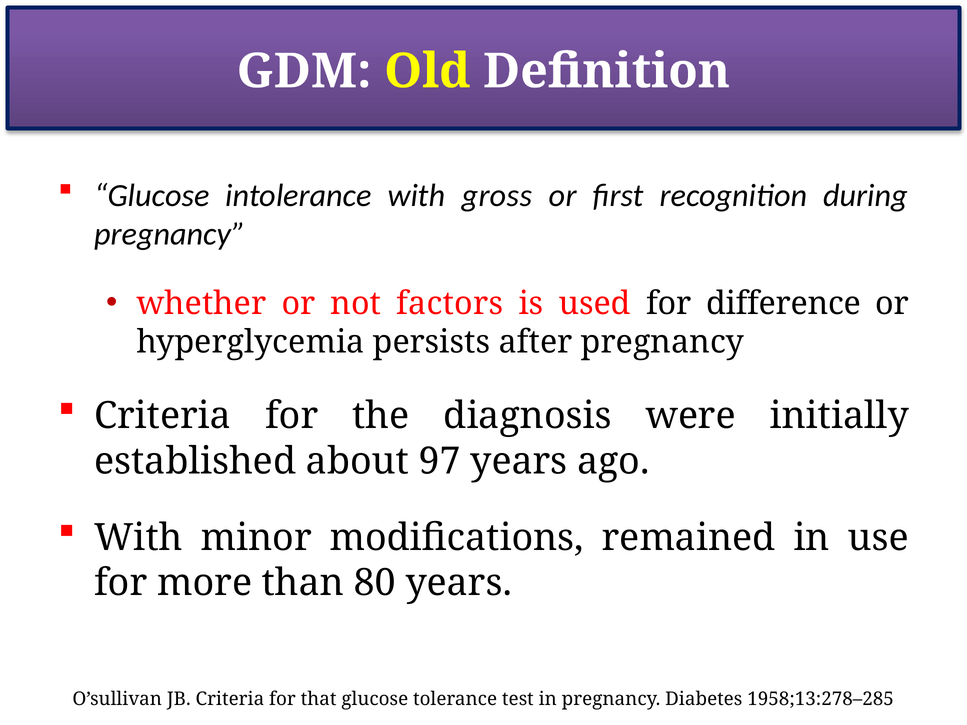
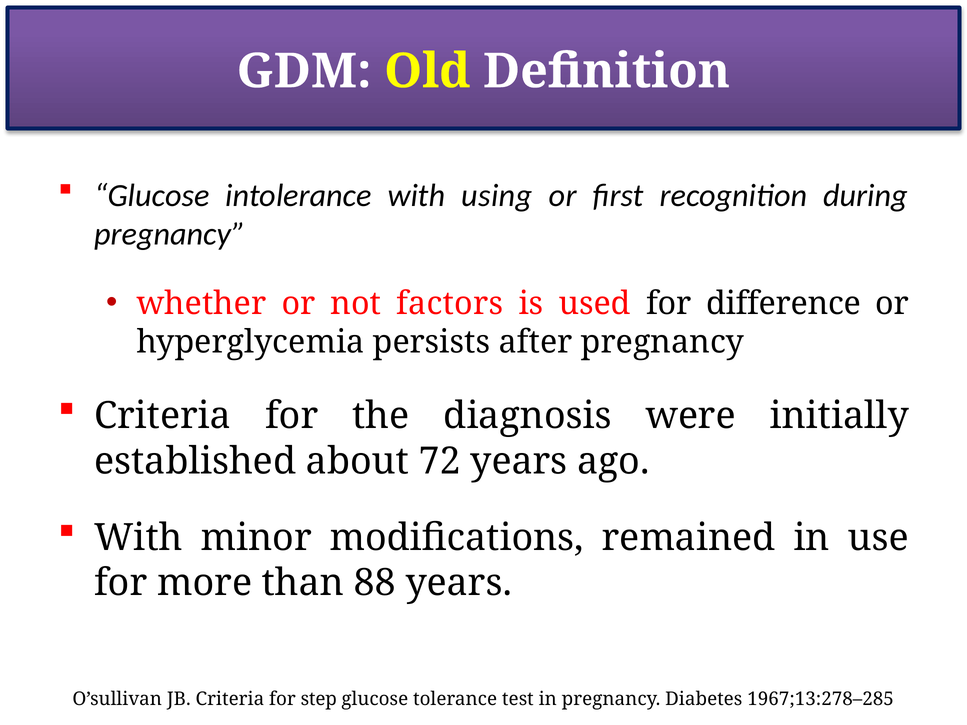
gross: gross -> using (497, 196)
97: 97 -> 72 (440, 461)
80: 80 -> 88 (375, 583)
that: that -> step (319, 699)
1958;13:278–285: 1958;13:278–285 -> 1967;13:278–285 (821, 699)
